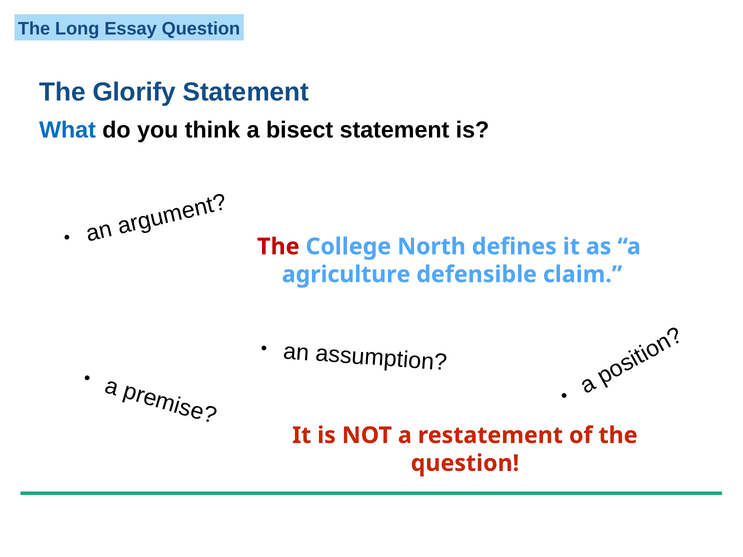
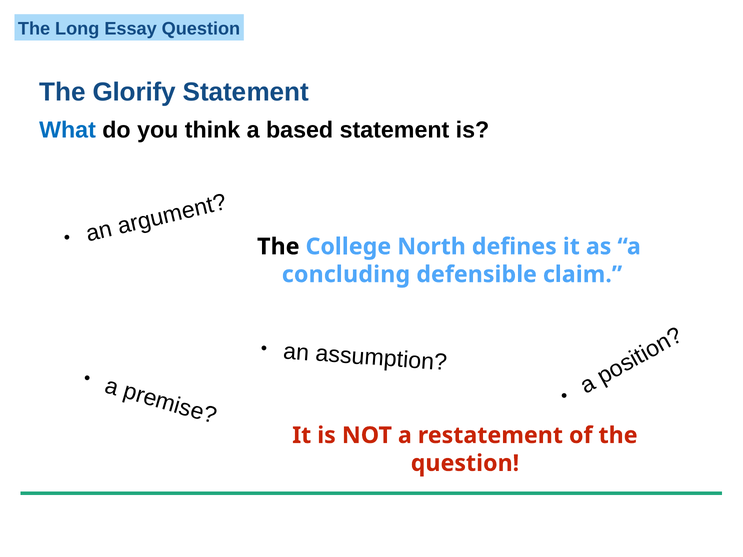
bisect: bisect -> based (300, 130)
The colour: red -> black (278, 247)
agriculture: agriculture -> concluding (346, 275)
